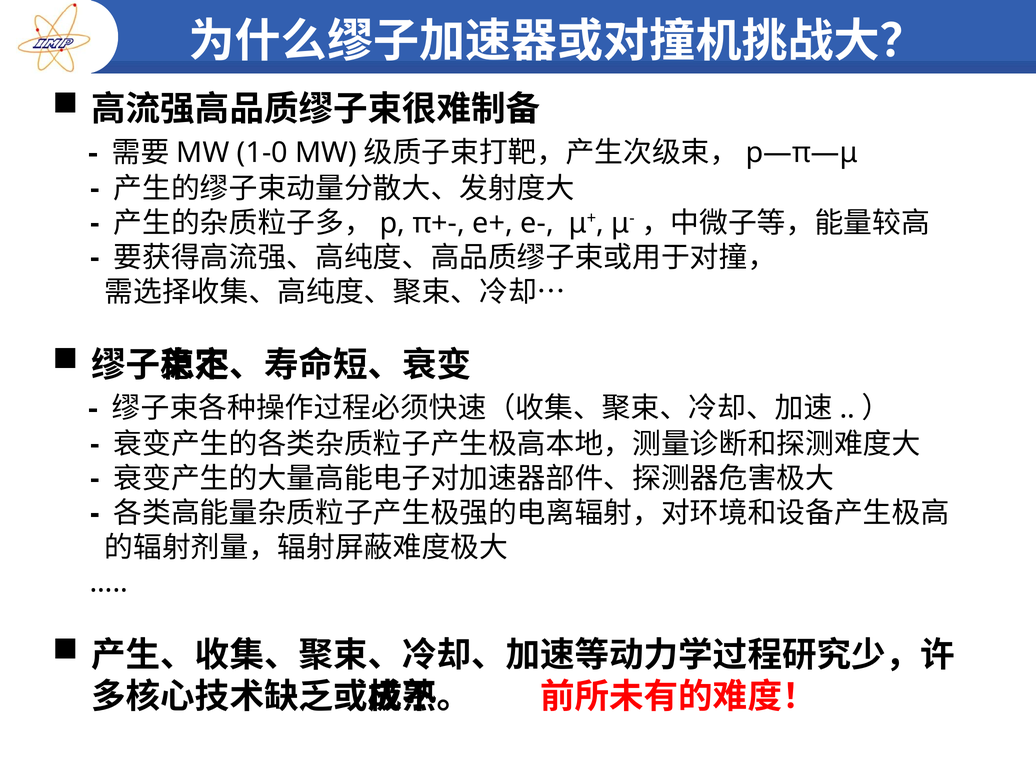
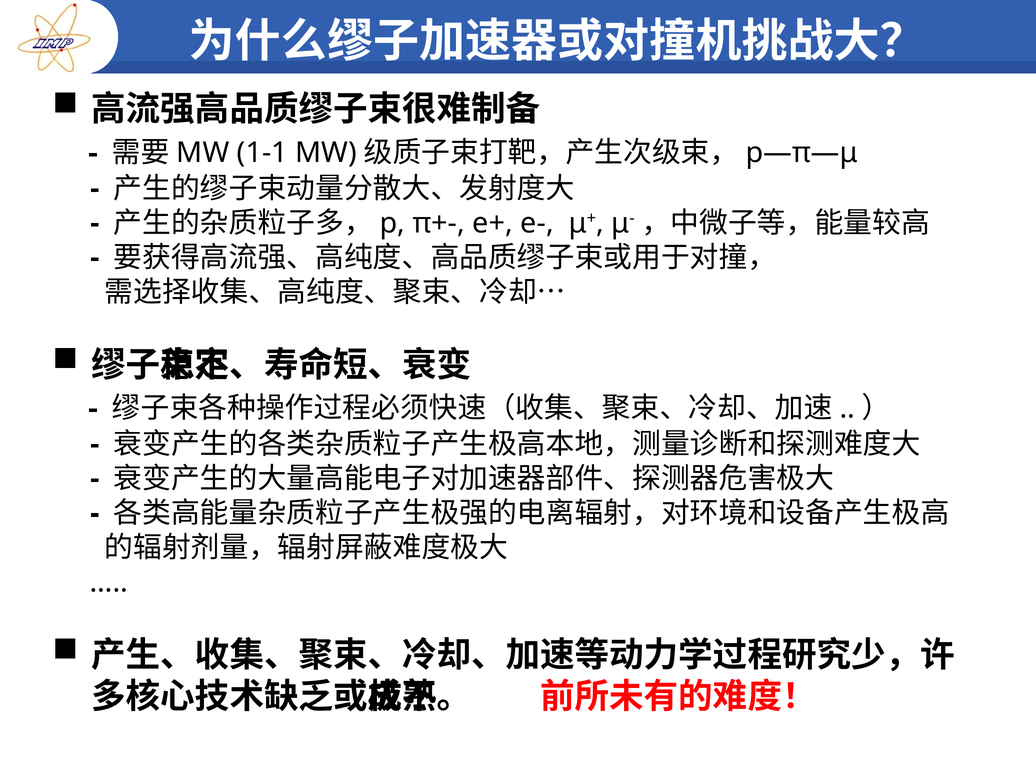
1-0: 1-0 -> 1-1 (262, 153)
